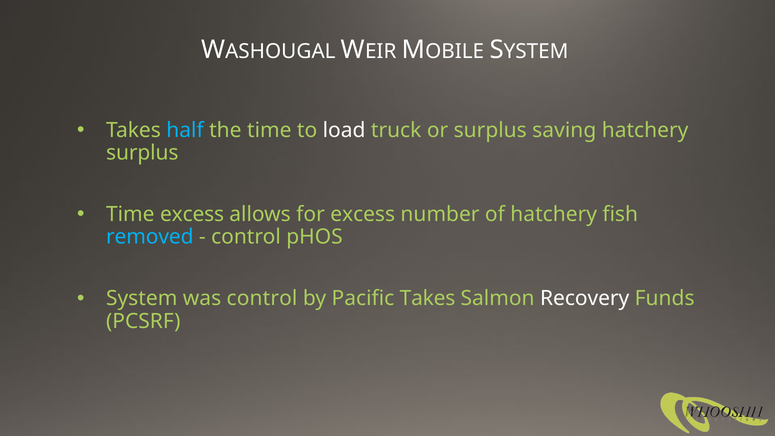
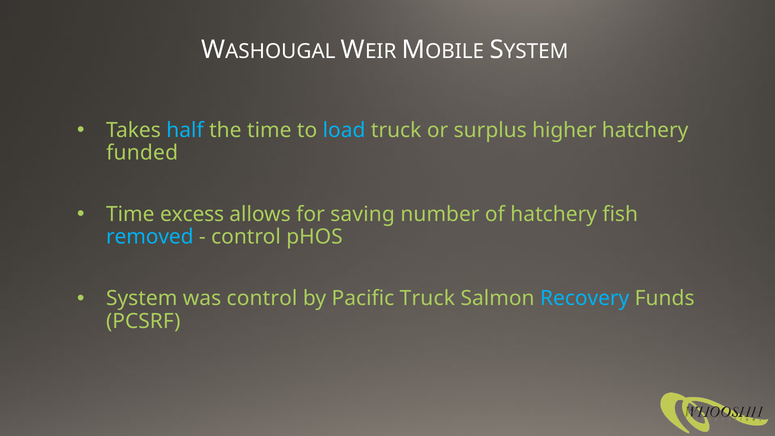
load colour: white -> light blue (344, 130)
saving: saving -> higher (564, 130)
surplus: surplus -> funded (142, 153)
for excess: excess -> saving (363, 214)
Pacific Takes: Takes -> Truck (427, 298)
Recovery colour: white -> light blue (585, 298)
